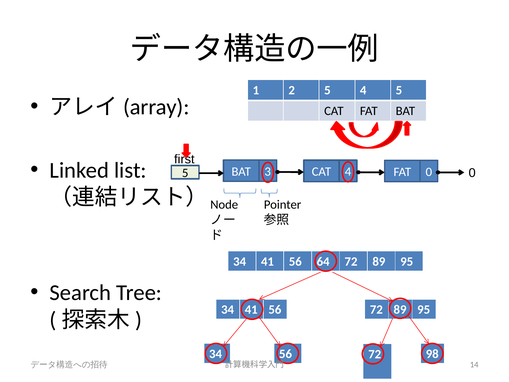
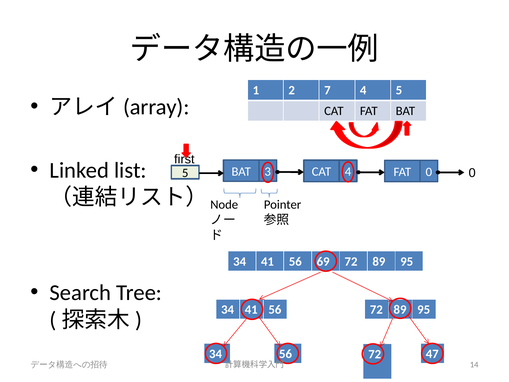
2 5: 5 -> 7 (327, 90)
64: 64 -> 69 (323, 261)
98: 98 -> 47 (432, 354)
